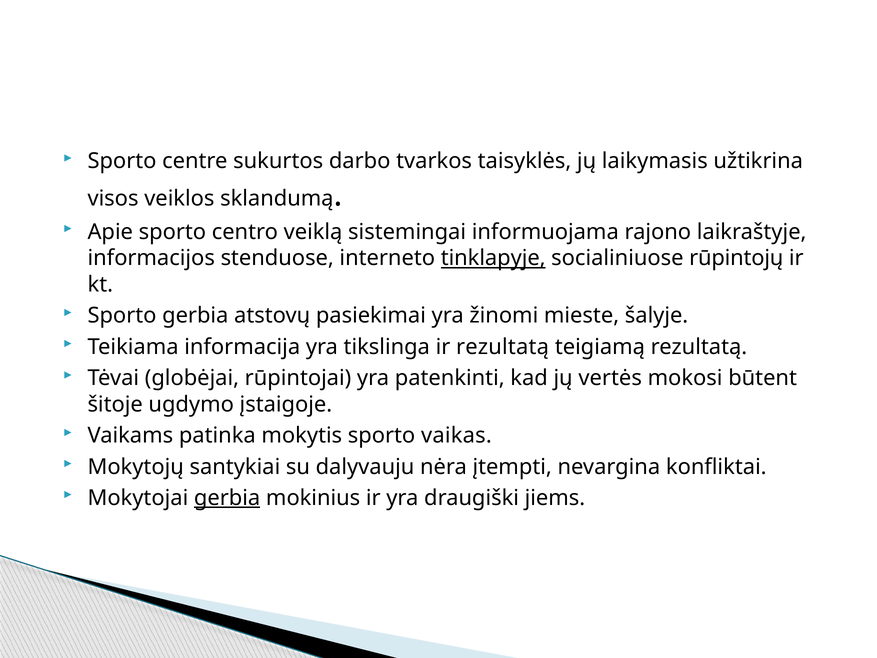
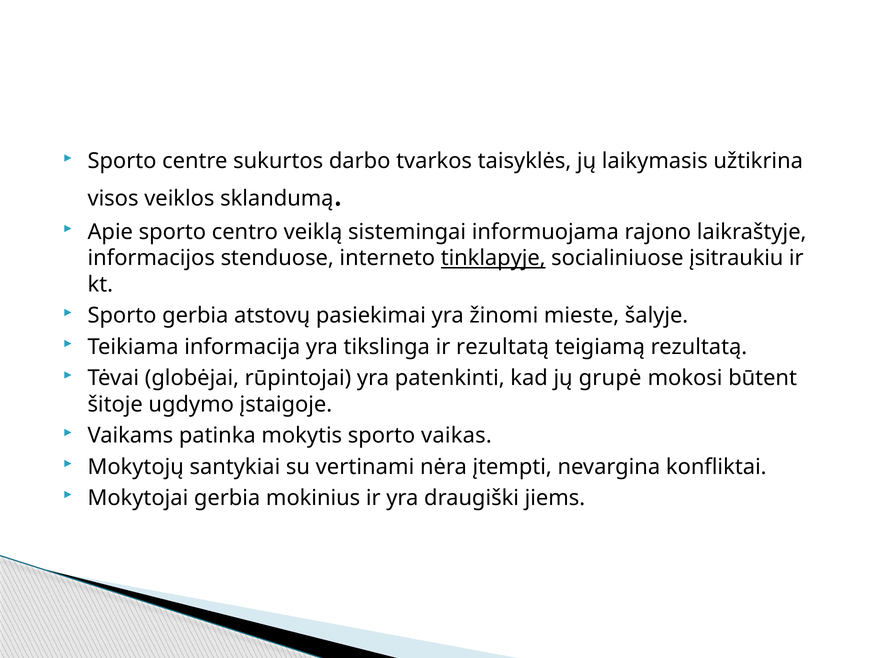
rūpintojų: rūpintojų -> įsitraukiu (736, 258)
vertės: vertės -> grupė (610, 378)
dalyvauju: dalyvauju -> vertinami (365, 467)
gerbia underline: present -> none (227, 498)
